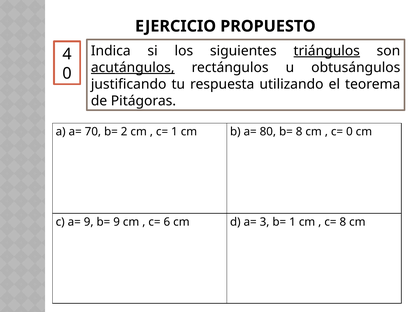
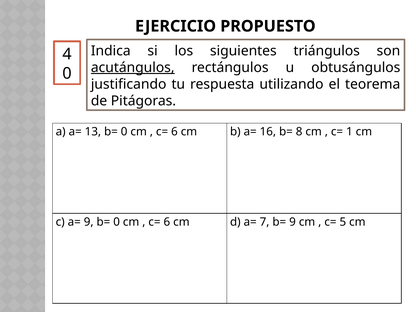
triángulos underline: present -> none (327, 51)
70: 70 -> 13 (93, 132)
2: 2 -> 0 (124, 132)
1: 1 -> 6 (174, 132)
80: 80 -> 16 (268, 132)
c= 0: 0 -> 1 (349, 132)
9 b= 9: 9 -> 0 (117, 222)
3: 3 -> 7 (265, 222)
b= 1: 1 -> 9 (293, 222)
c= 8: 8 -> 5 (343, 222)
